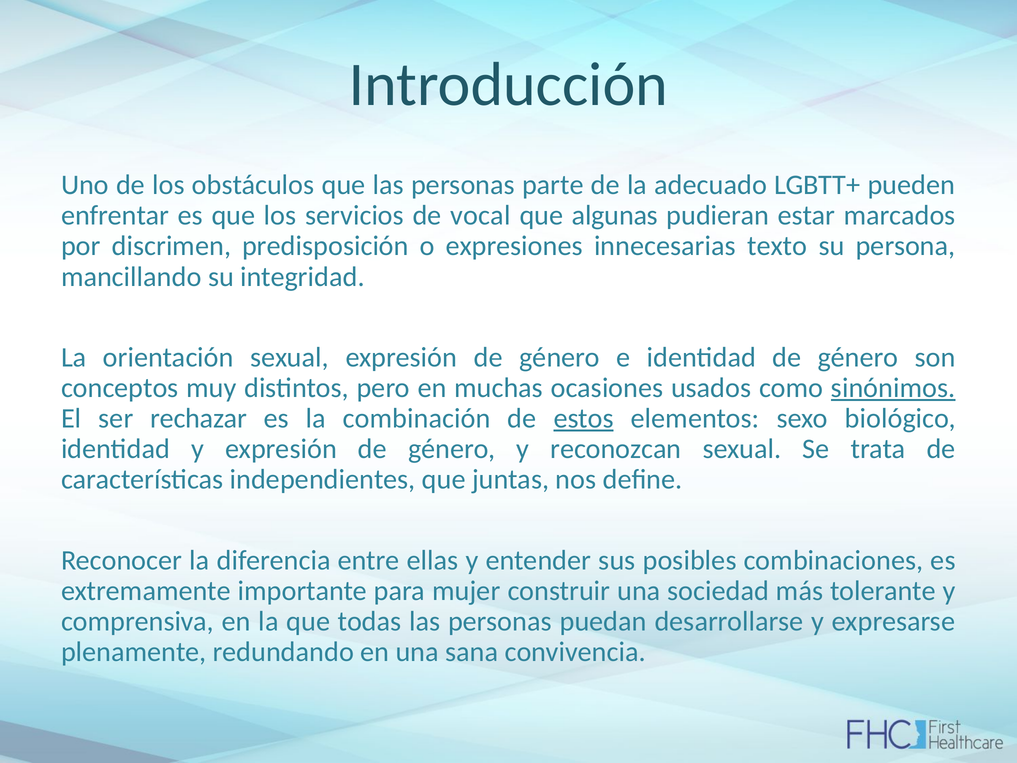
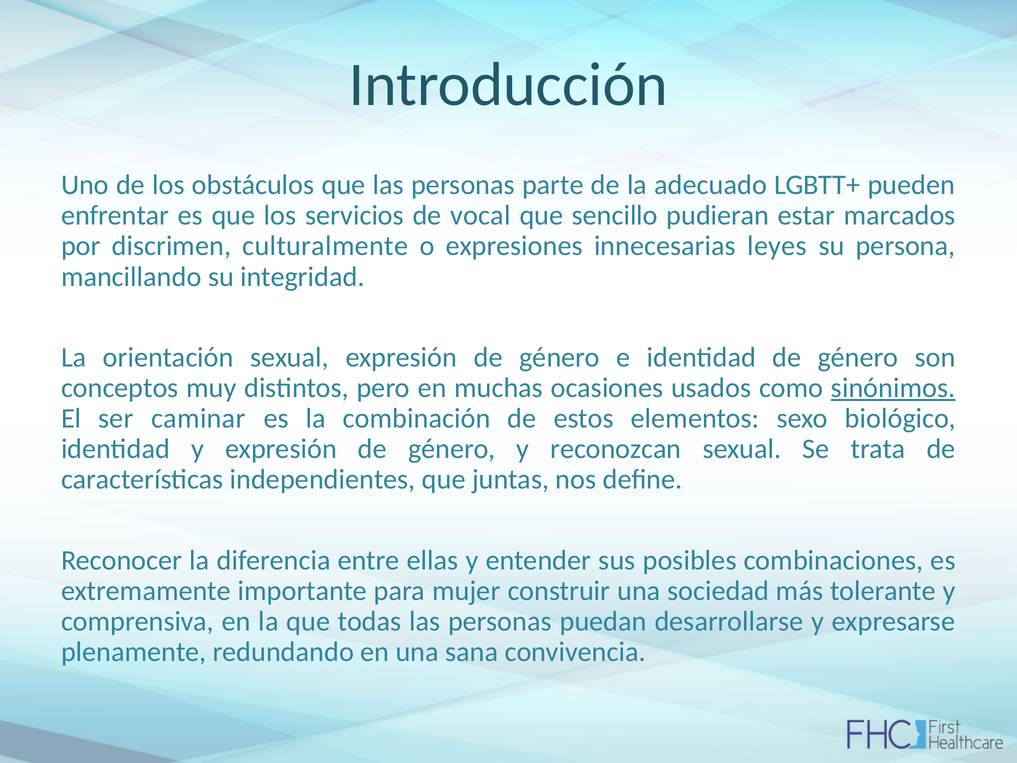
algunas: algunas -> sencillo (615, 216)
predisposición: predisposición -> culturalmente (325, 246)
texto: texto -> leyes (777, 246)
rechazar: rechazar -> caminar (198, 418)
estos underline: present -> none (584, 418)
